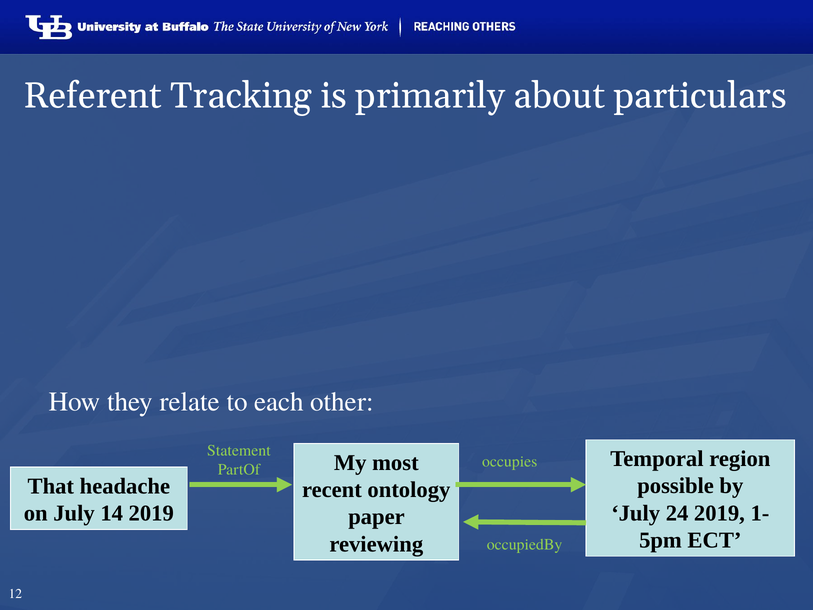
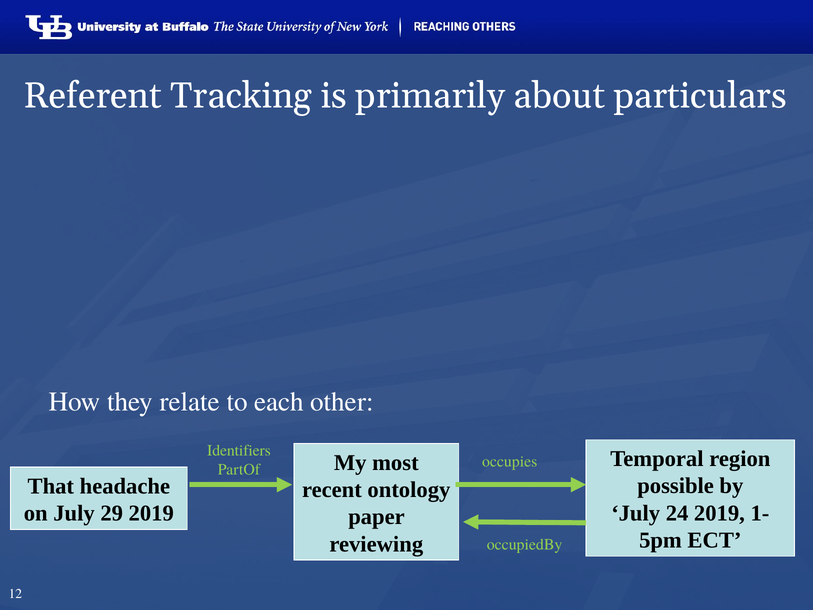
Statement: Statement -> Identifiers (239, 450)
14: 14 -> 29 (112, 513)
